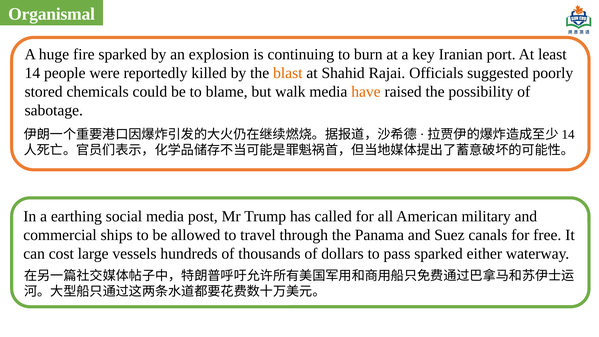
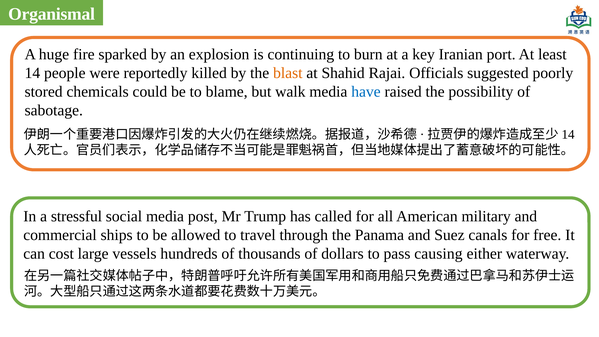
have colour: orange -> blue (366, 92)
earthing: earthing -> stressful (76, 216)
pass sparked: sparked -> causing (438, 254)
